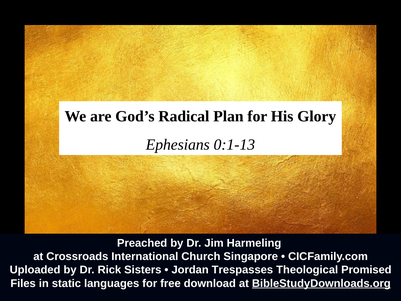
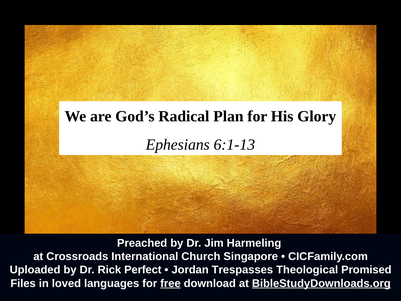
0:1-13: 0:1-13 -> 6:1-13 (234, 145)
Sisters: Sisters -> Perfect (143, 270)
static: static -> loved (66, 283)
free underline: none -> present (171, 283)
